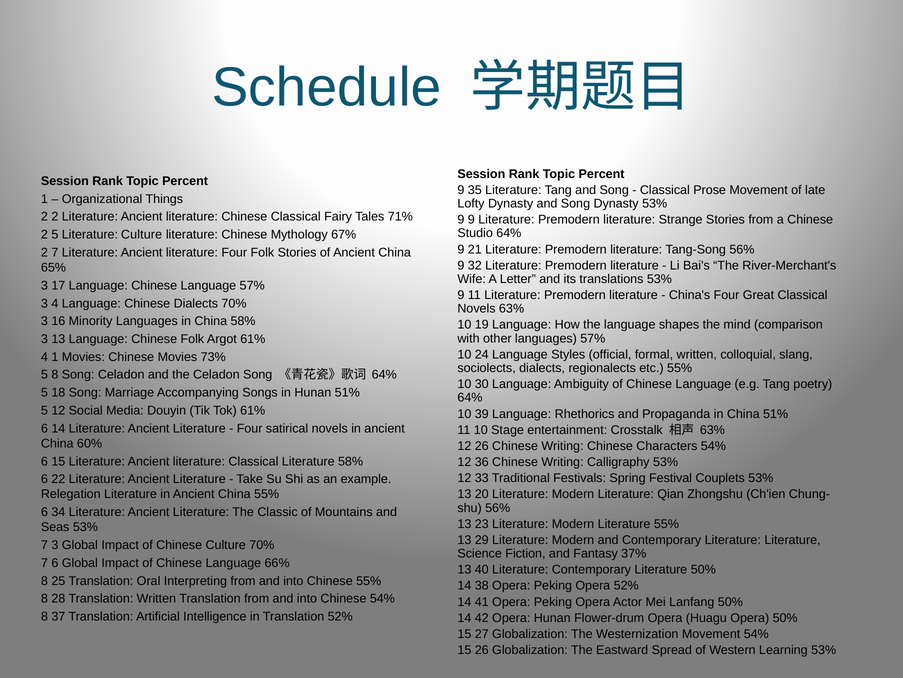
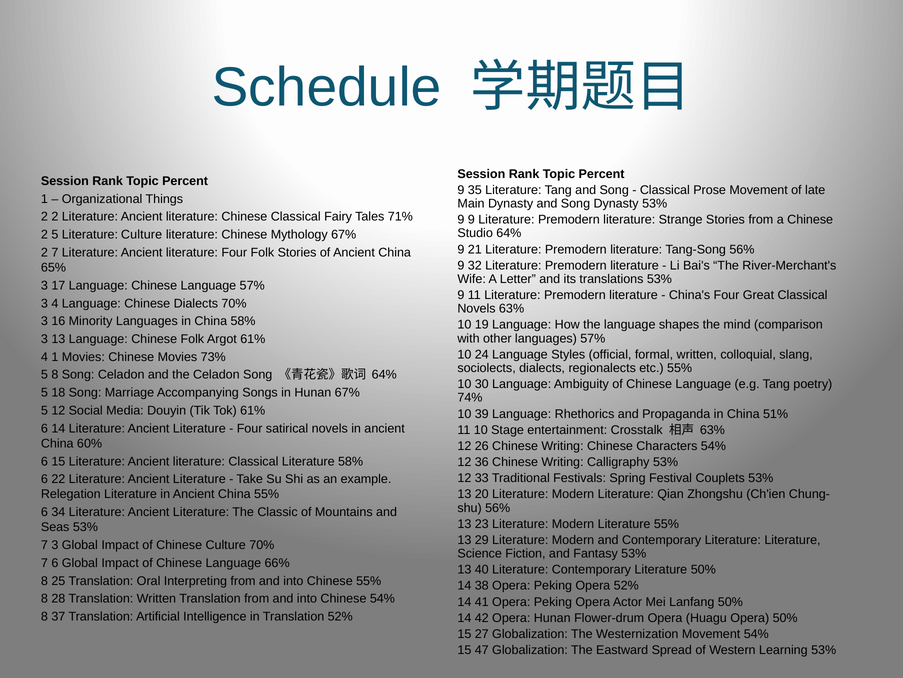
Lofty: Lofty -> Main (471, 203)
Hunan 51%: 51% -> 67% (347, 392)
64%: 64% -> 74% (470, 397)
Fantasy 37%: 37% -> 53% (634, 553)
15 26: 26 -> 47 (482, 649)
